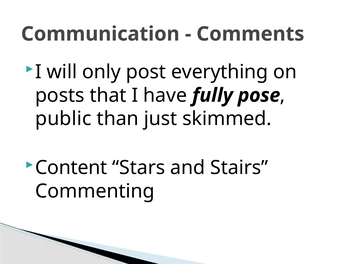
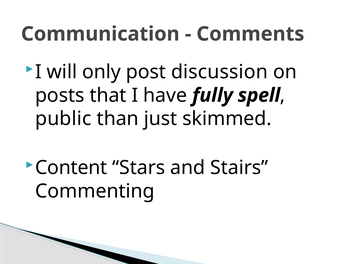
everything: everything -> discussion (219, 72)
pose: pose -> spell (259, 95)
